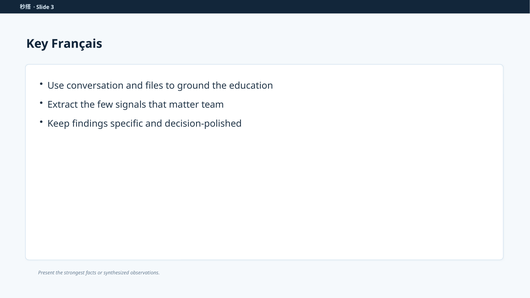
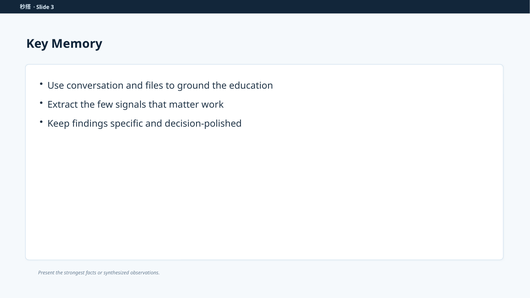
Français: Français -> Memory (77, 44)
team: team -> work (213, 105)
